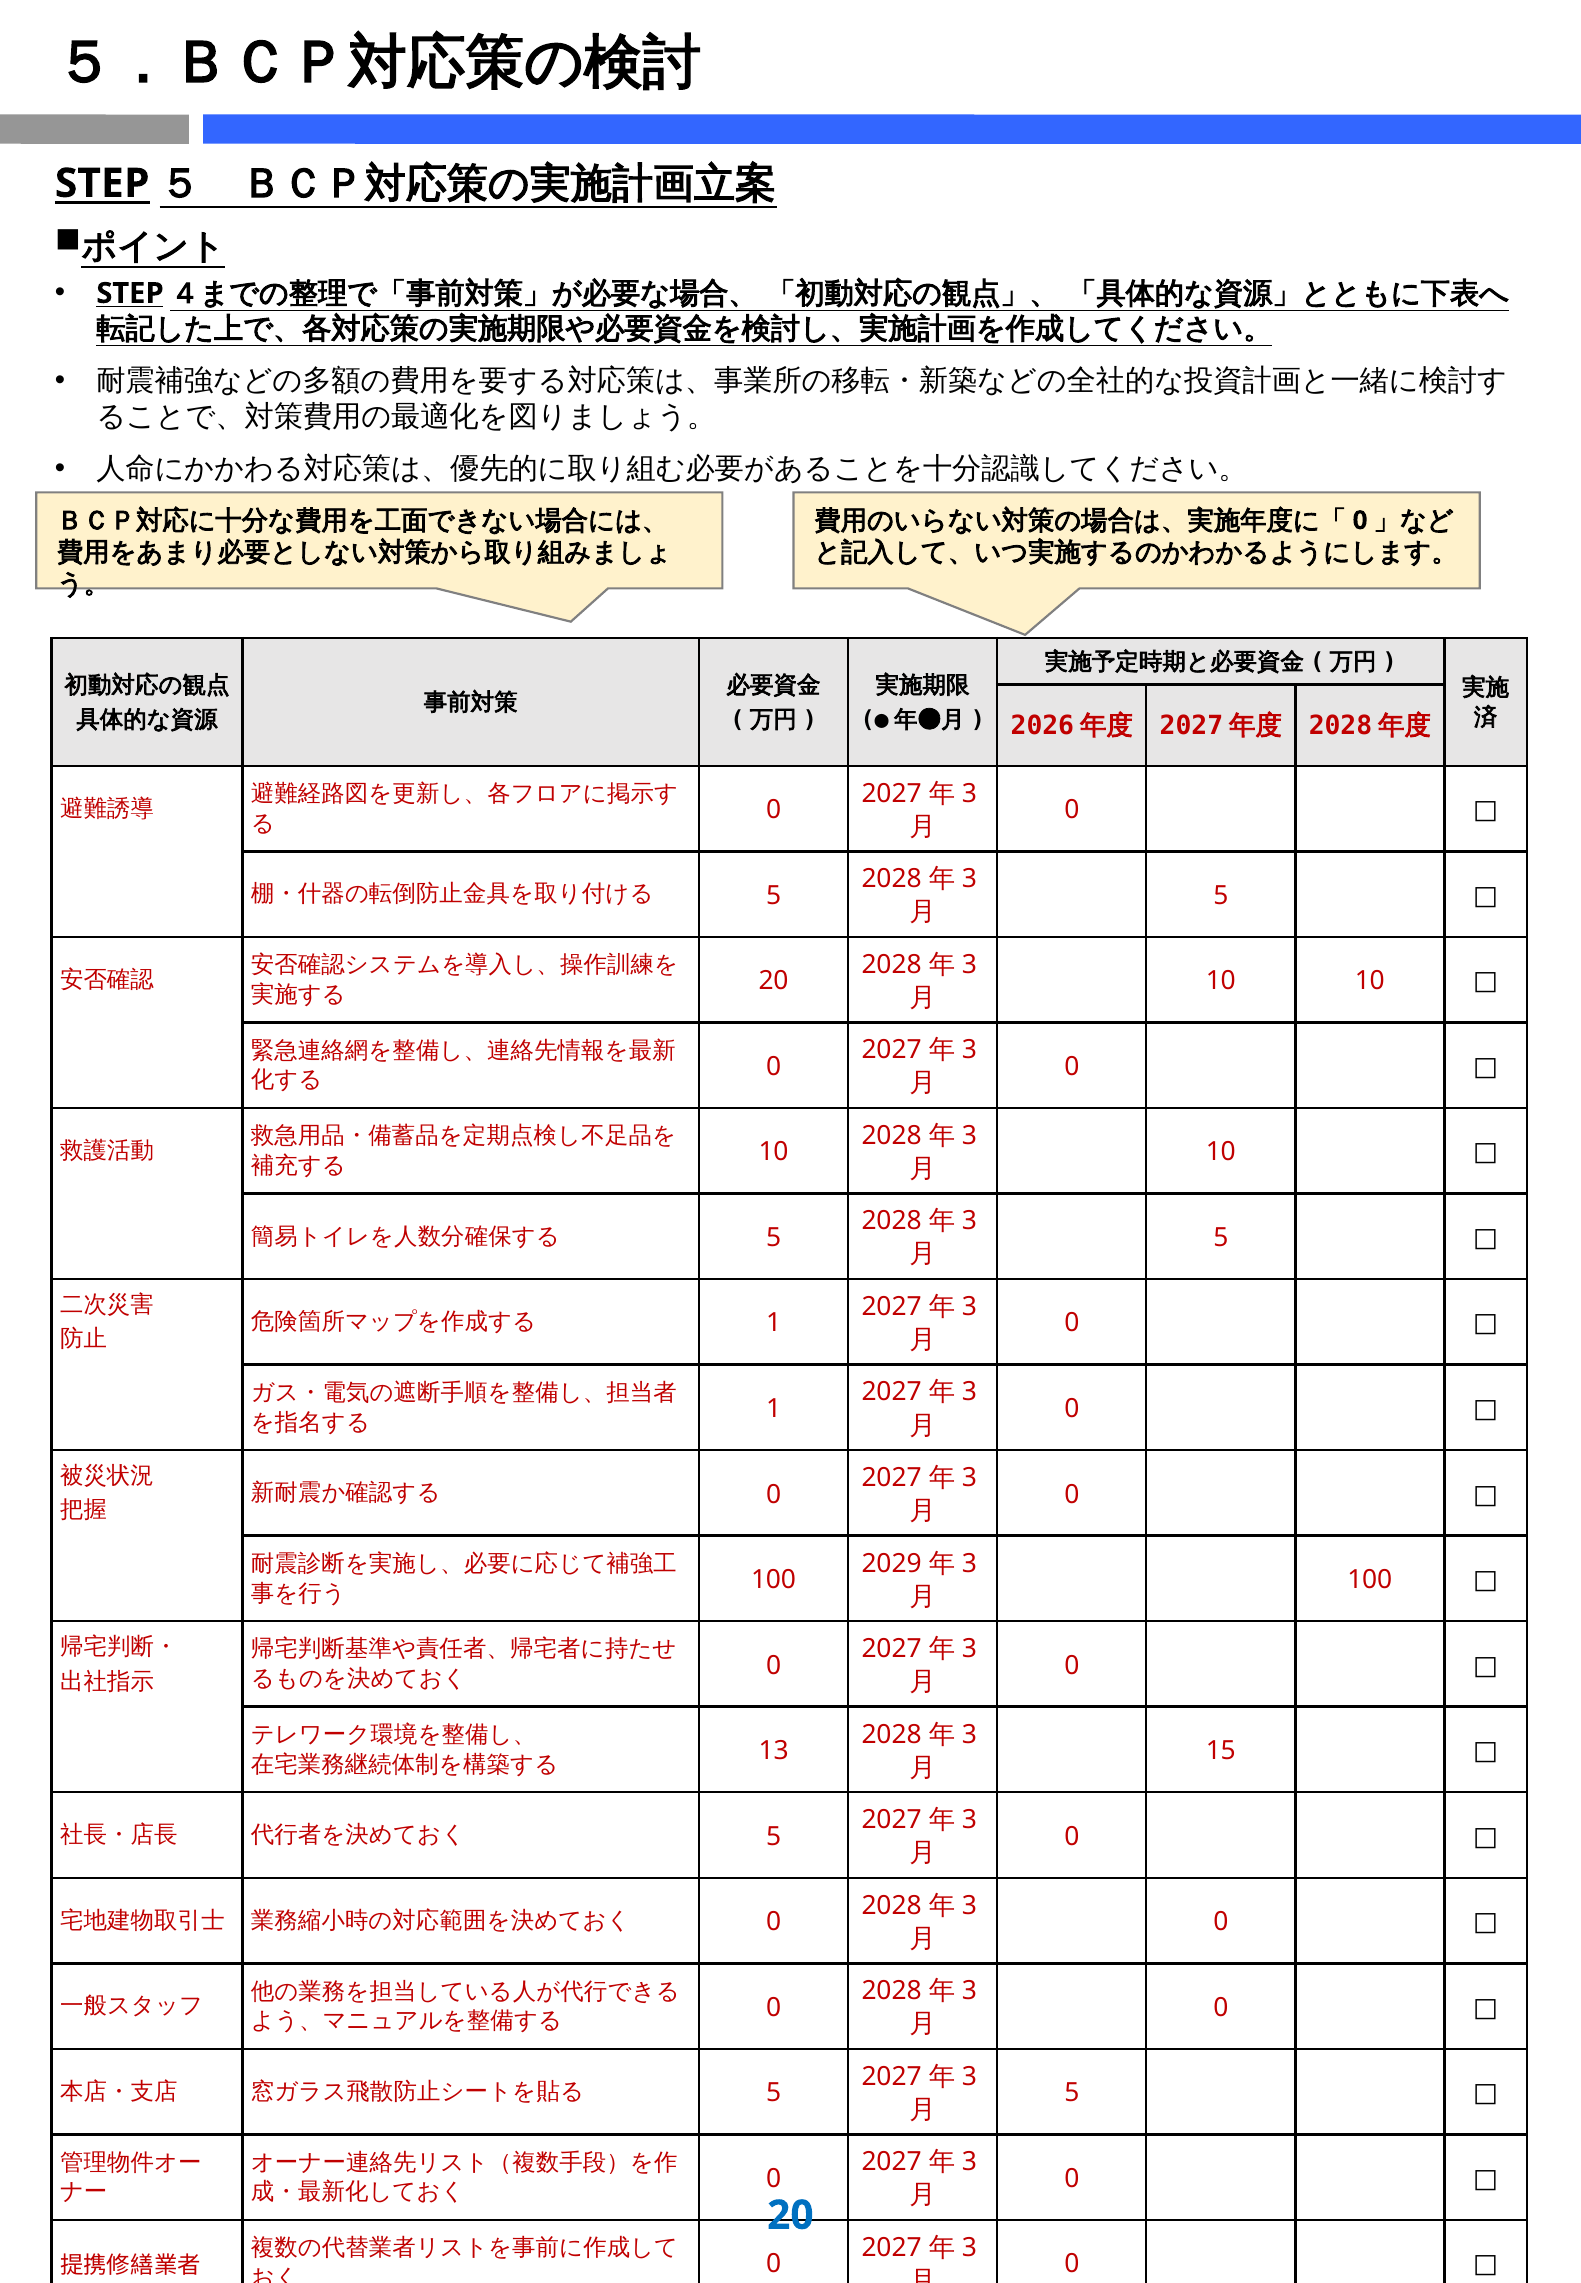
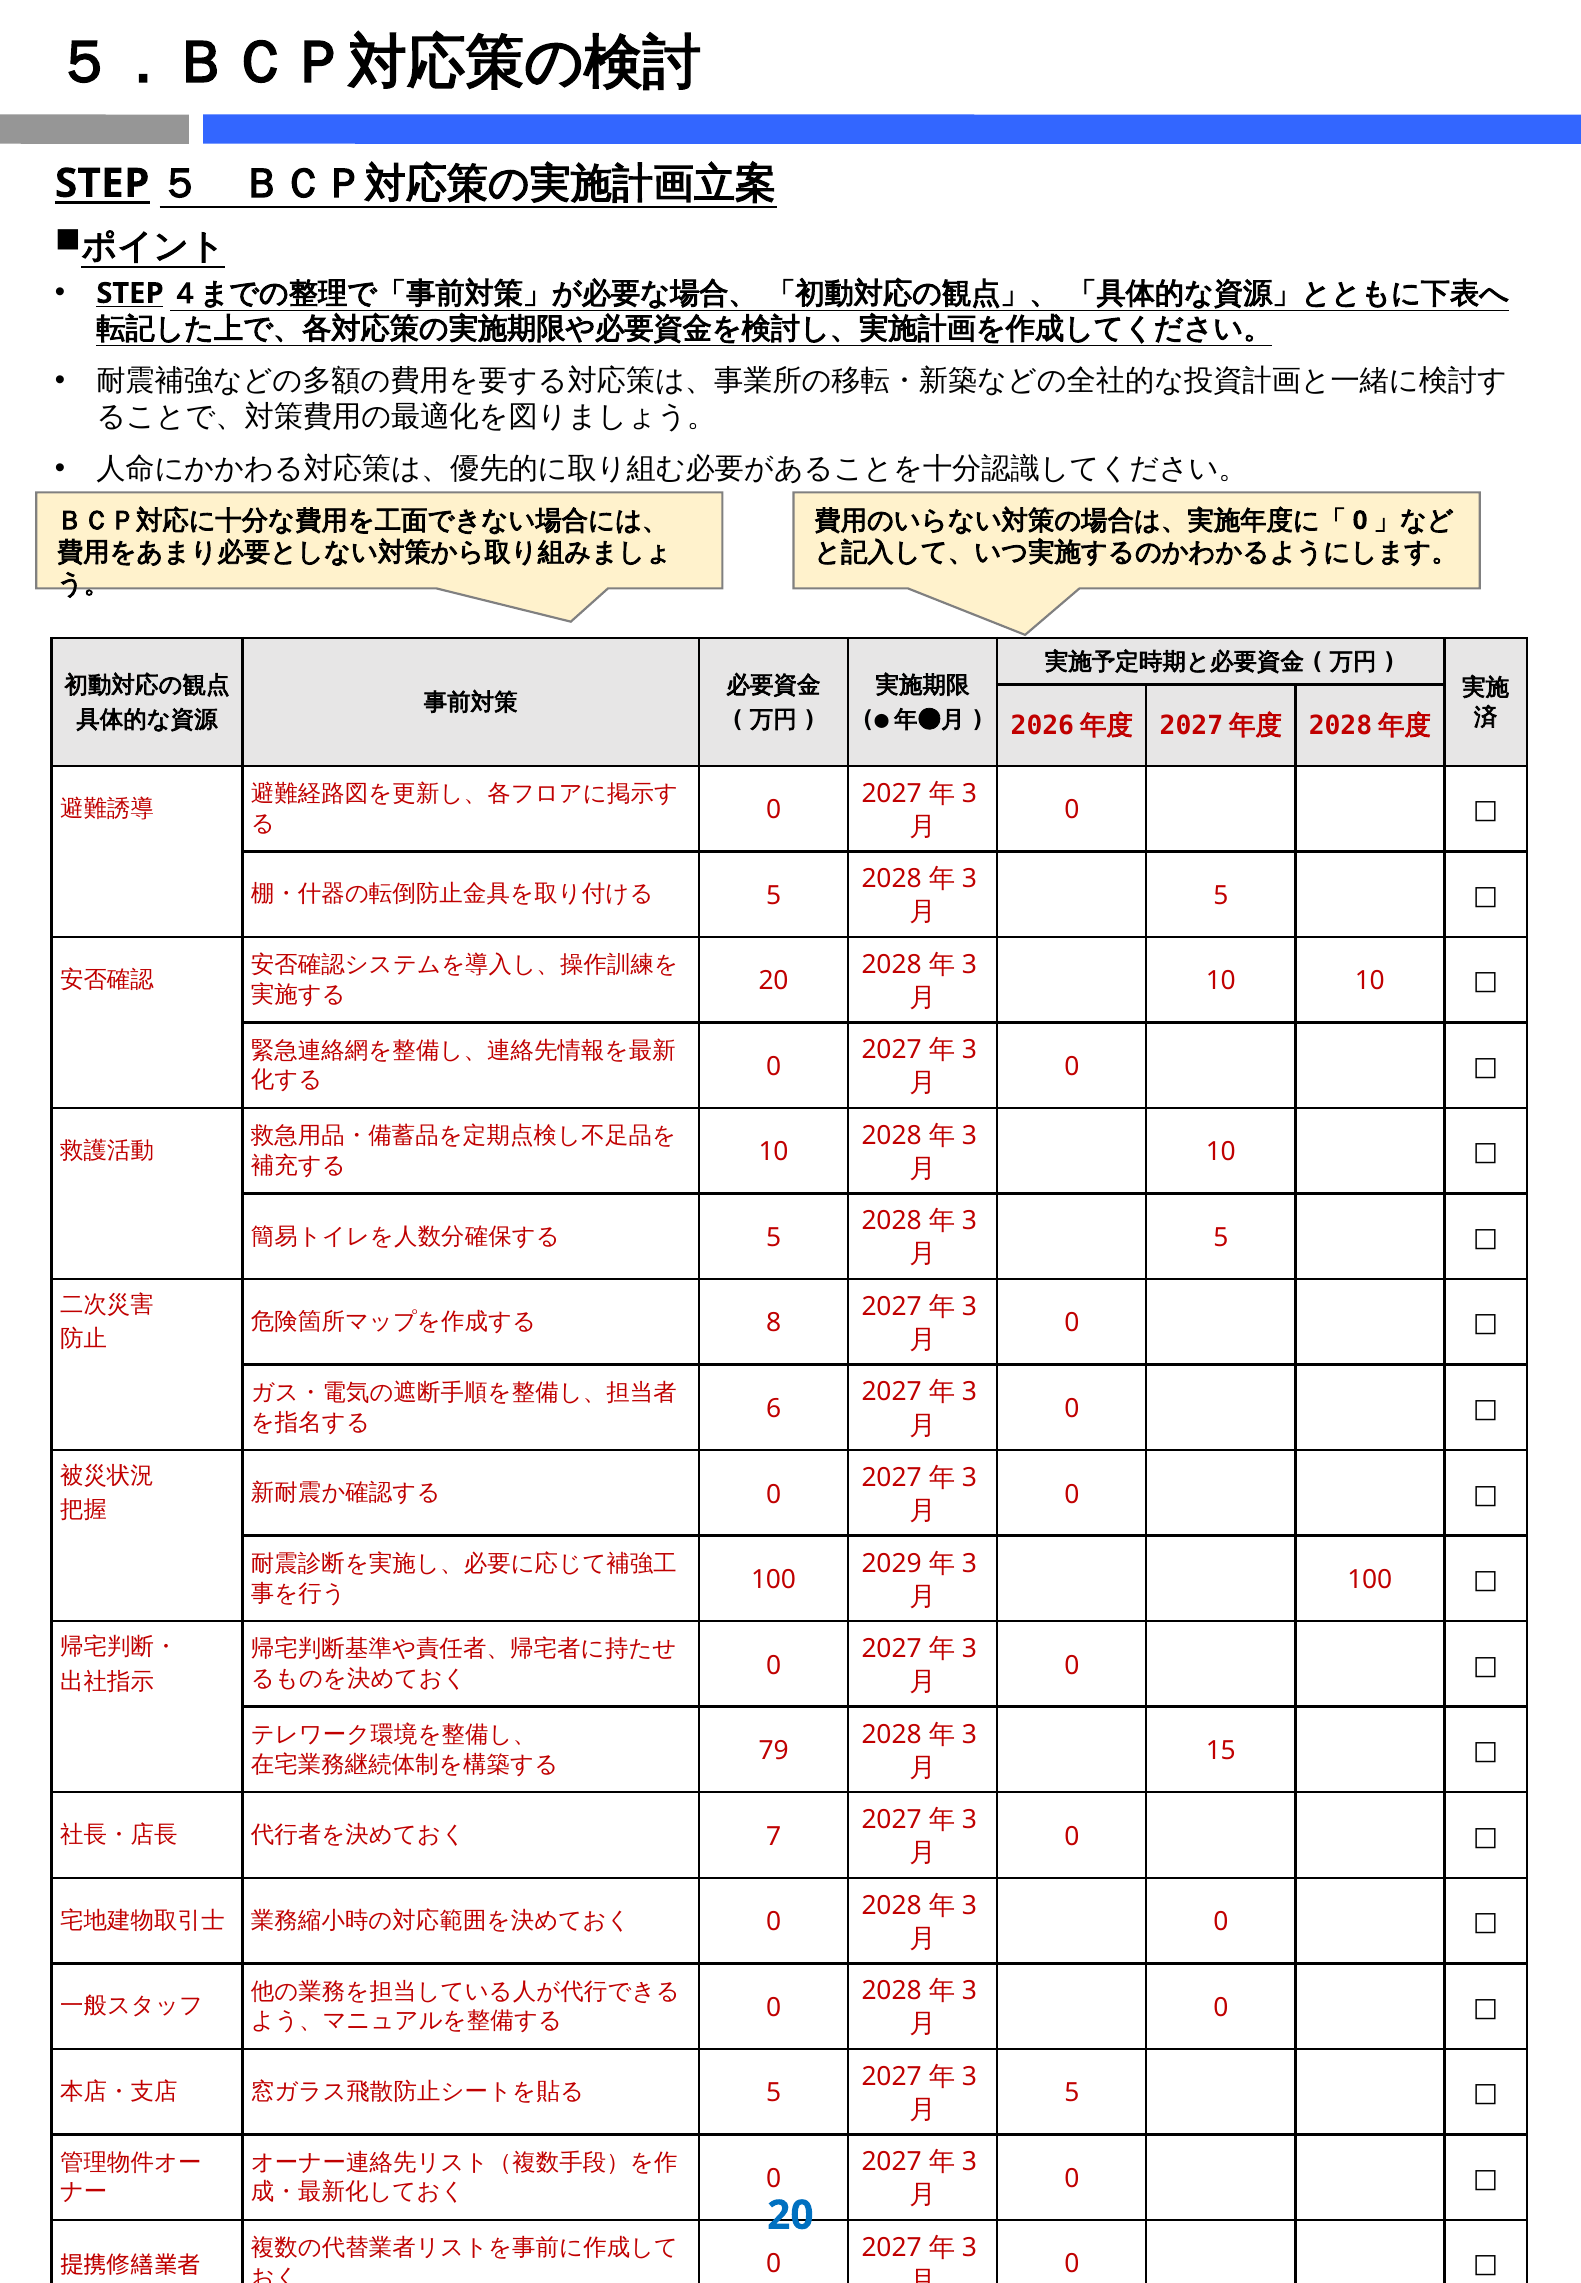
1: 1 -> 8 (774, 1324)
1: 1 -> 6 (774, 1409)
13: 13 -> 79 (774, 1751)
5: 5 -> 7 (774, 1837)
